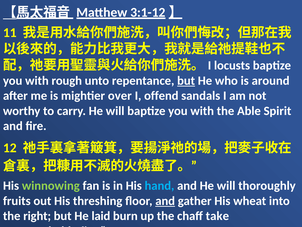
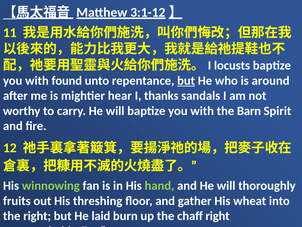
rough: rough -> found (67, 81)
over: over -> hear (120, 96)
offend: offend -> thanks (161, 96)
Able: Able -> Barn (249, 111)
hand colour: light blue -> light green (159, 185)
and underline: present -> none (165, 200)
chaff take: take -> right (218, 216)
